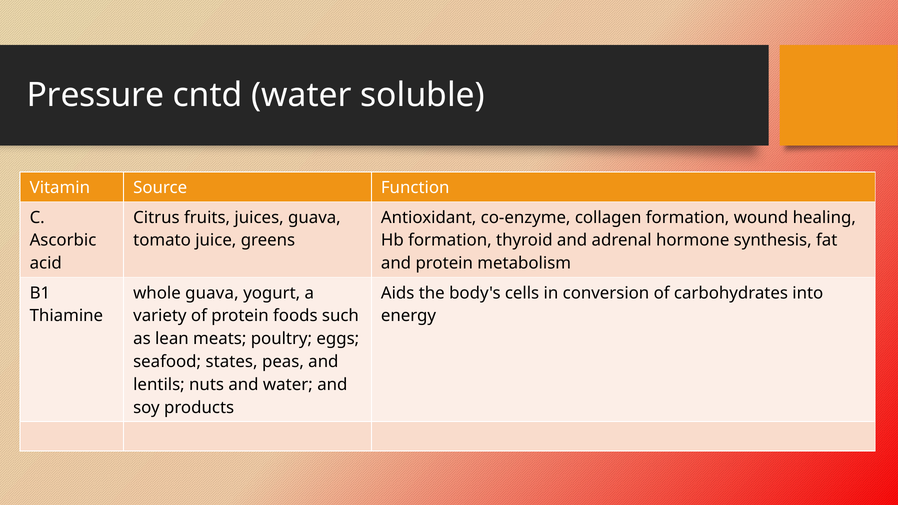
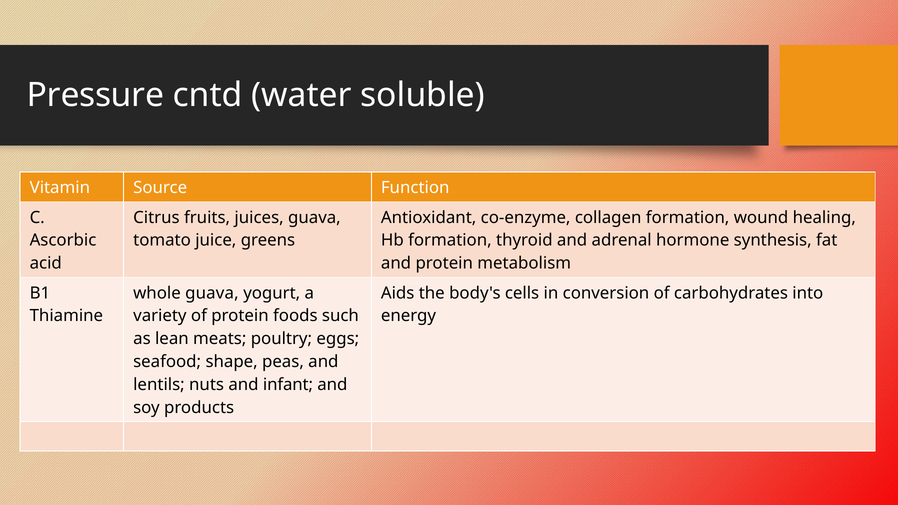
states: states -> shape (232, 362)
and water: water -> infant (288, 385)
